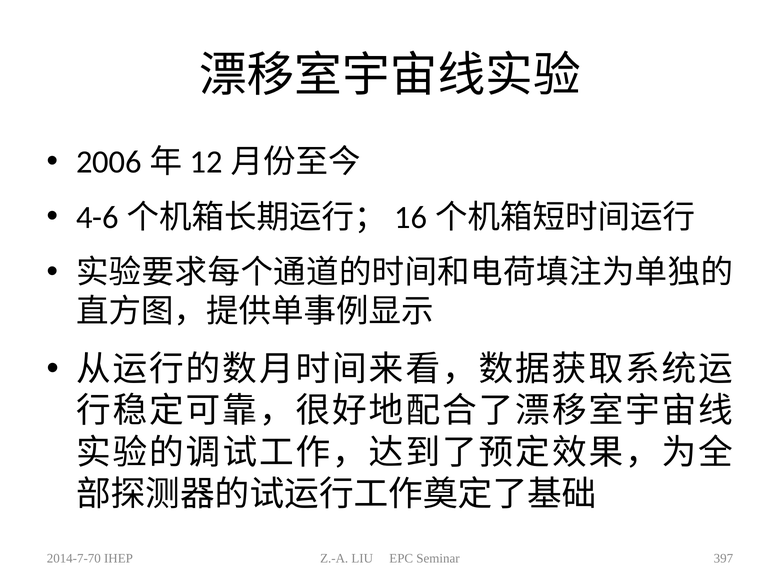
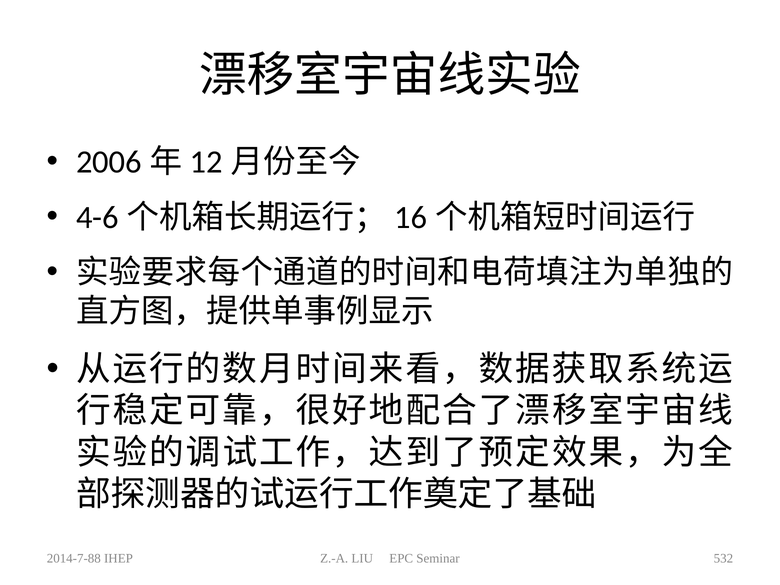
2014-7-70: 2014-7-70 -> 2014-7-88 (74, 559)
397: 397 -> 532 (723, 559)
